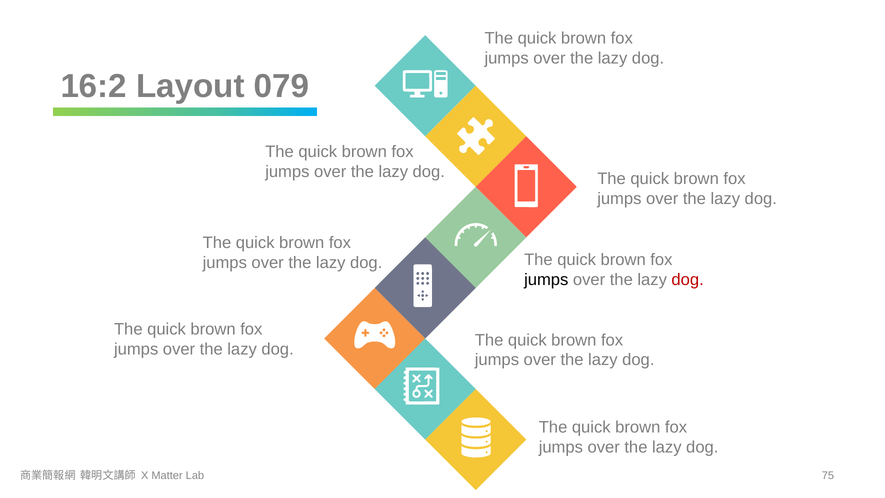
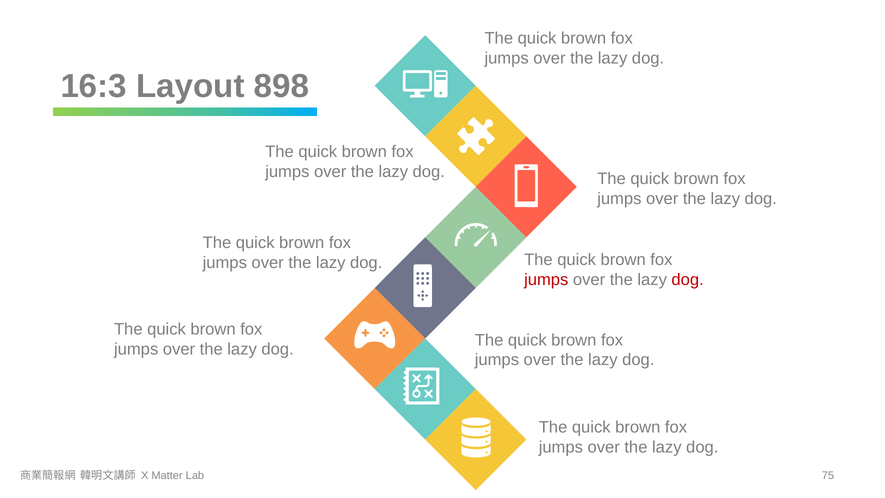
16:2: 16:2 -> 16:3 (94, 86)
079: 079 -> 898 (282, 86)
jumps colour: black -> red (546, 280)
